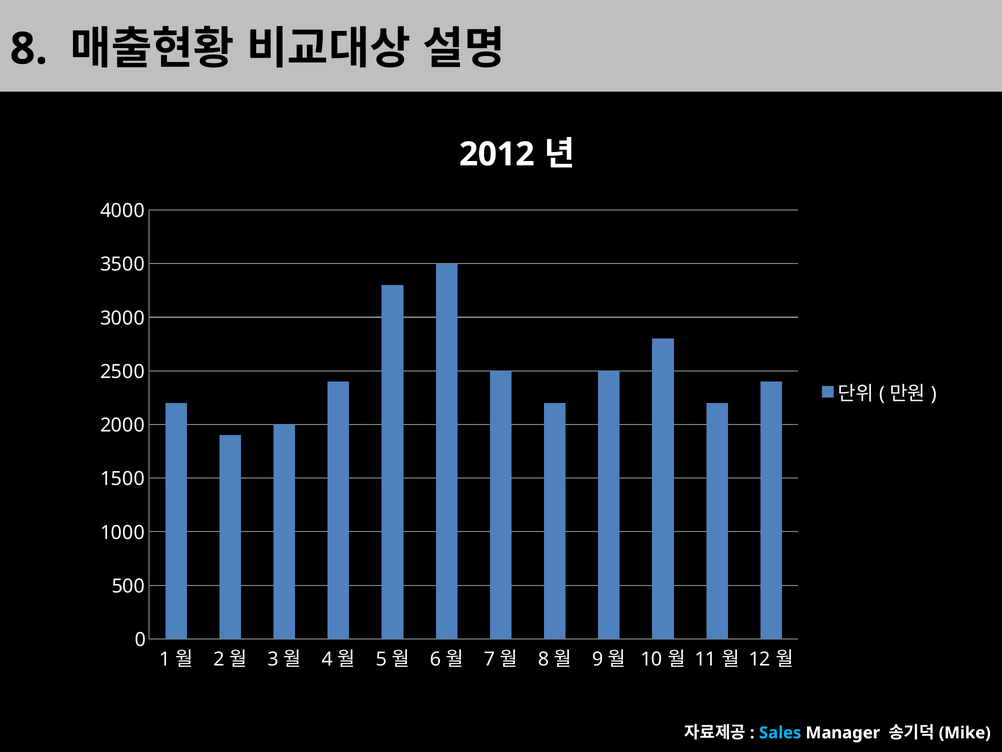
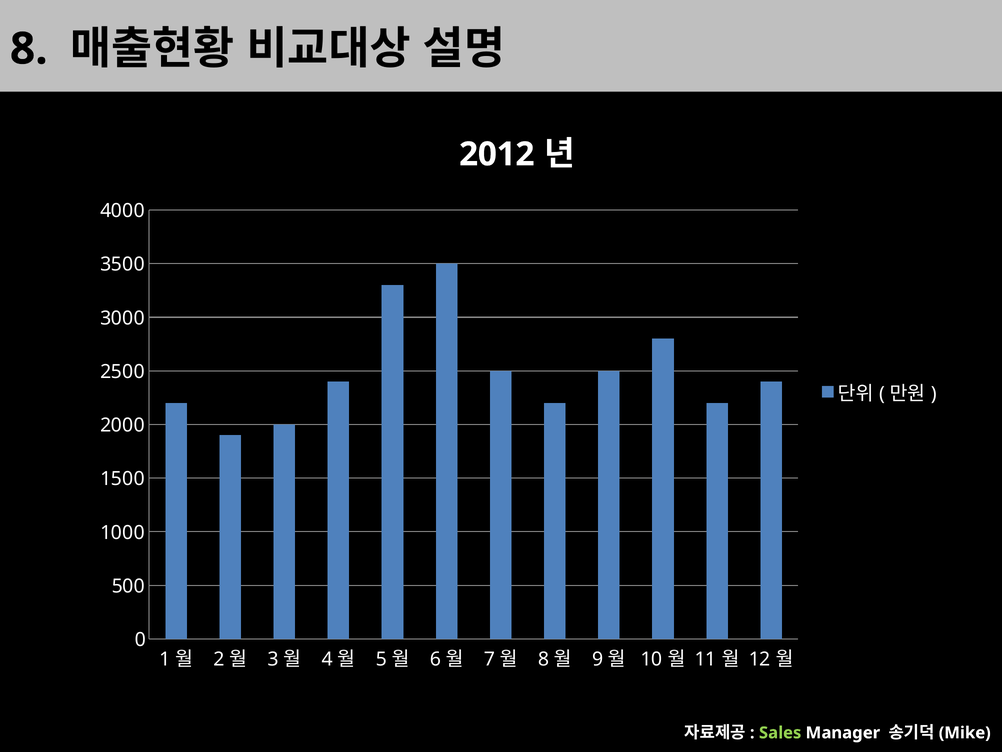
Sales colour: light blue -> light green (780, 732)
